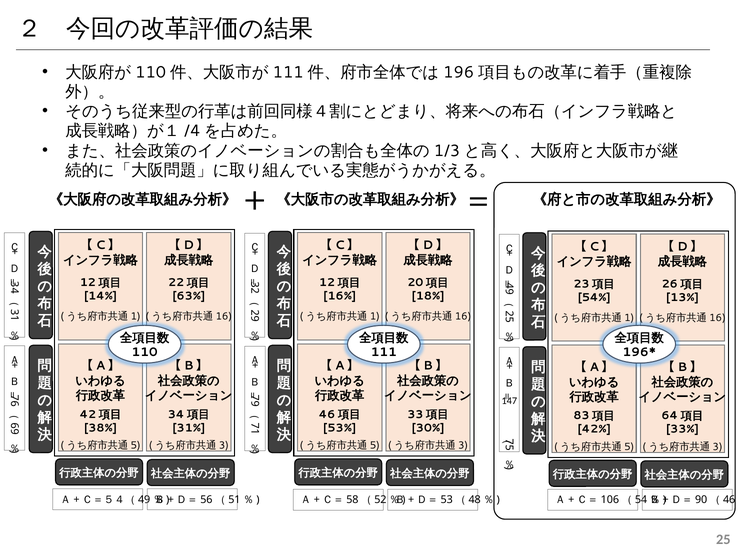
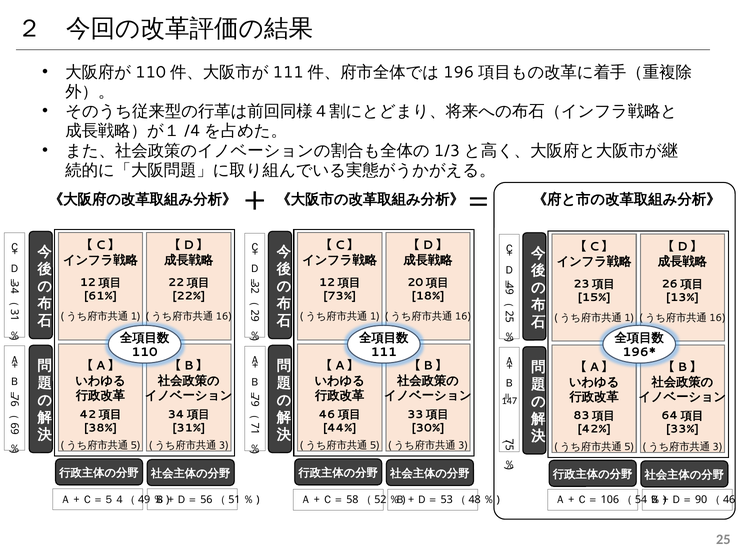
14%: 14% -> 61% (100, 296)
63%: 63% -> 22% (189, 296)
16%: 16% -> 73% (340, 296)
54%: 54% -> 15% (594, 298)
53%: 53% -> 44% (340, 428)
